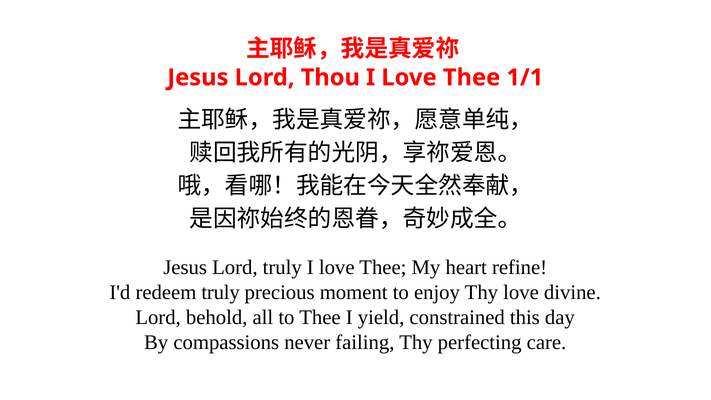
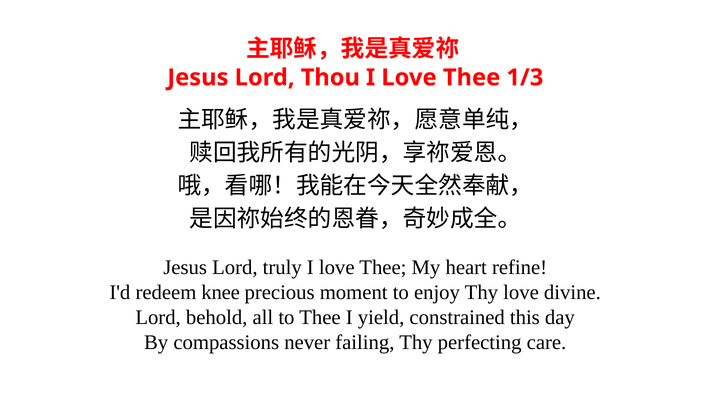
1/1: 1/1 -> 1/3 (525, 77)
redeem truly: truly -> knee (221, 292)
